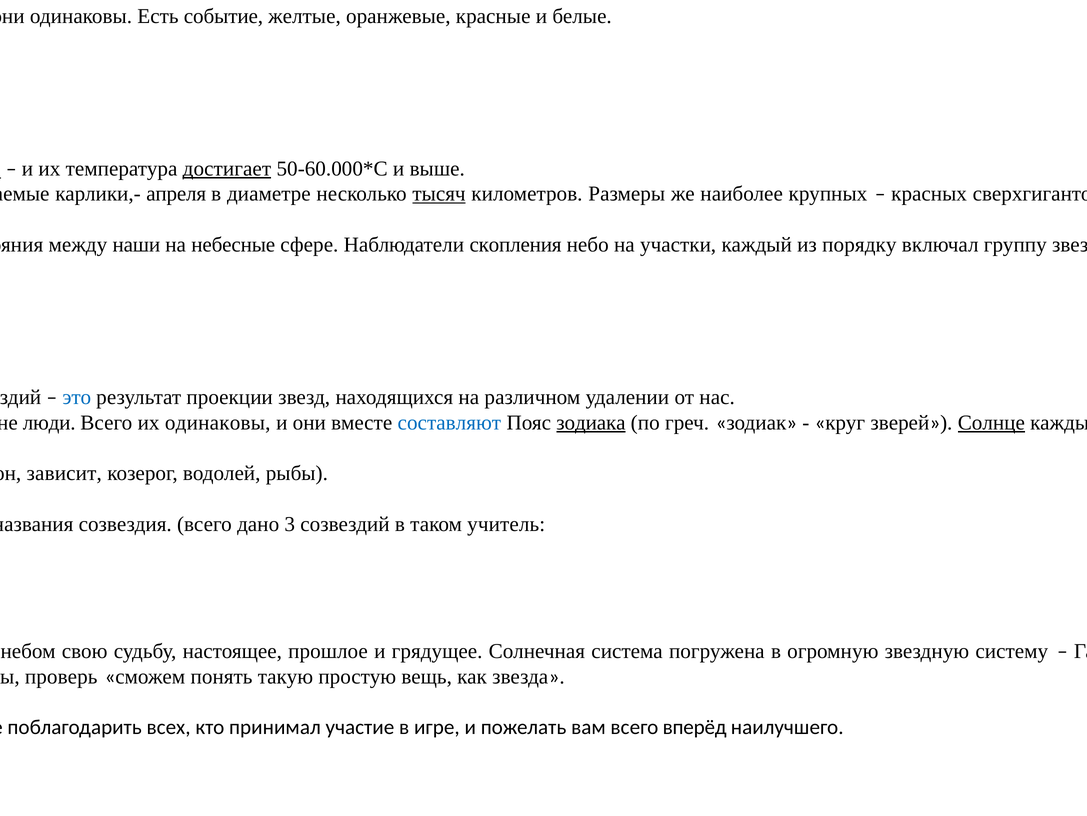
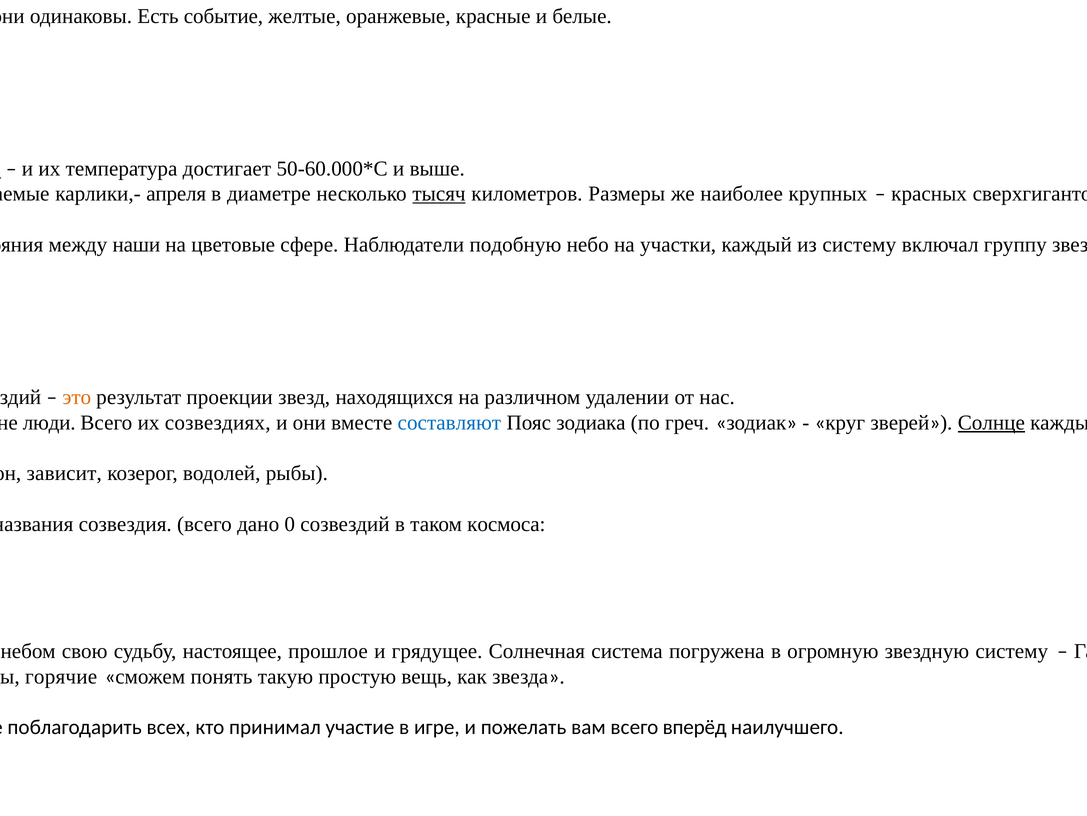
достигает underline: present -> none (227, 168)
на небесные: небесные -> цветовые (233, 245)
Наблюдатели скопления: скопления -> подобную (515, 245)
из порядку: порядку -> систему (859, 245)
это colour: blue -> orange (77, 397)
их одинаковы: одинаковы -> созвездиях (218, 422)
зодиака underline: present -> none (591, 422)
дано 3: 3 -> 0 (290, 524)
таком учитель: учитель -> космоса (506, 524)
проверь: проверь -> горячие (61, 676)
